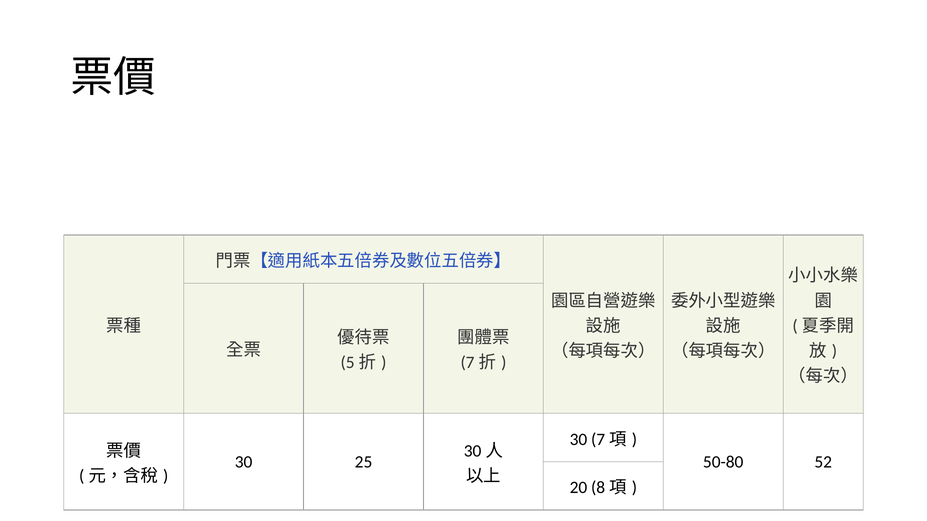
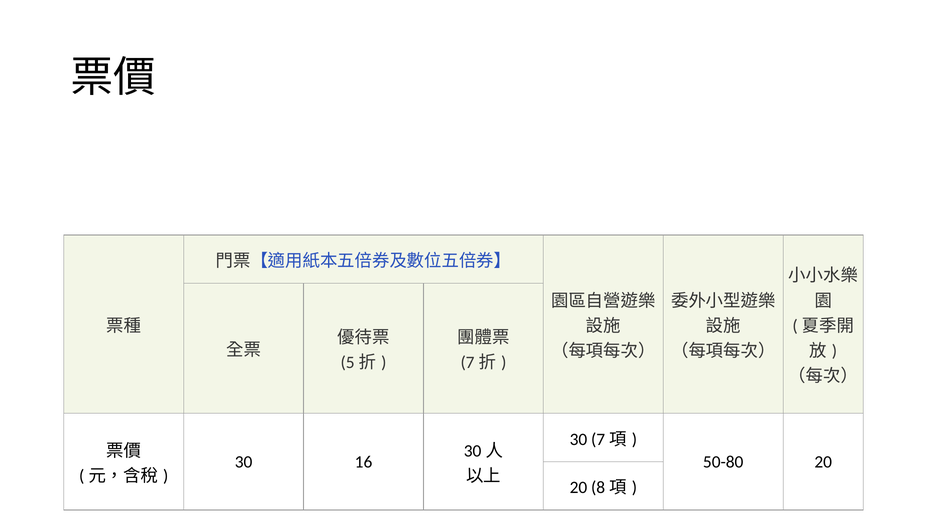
25: 25 -> 16 (364, 462)
50-80 52: 52 -> 20 (823, 462)
